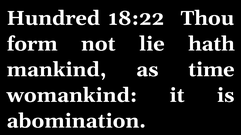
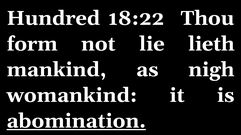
hath: hath -> lieth (211, 44)
time: time -> nigh (211, 70)
abomination underline: none -> present (76, 121)
